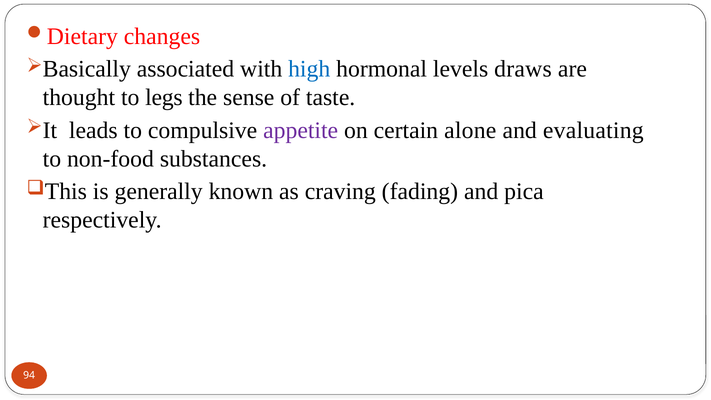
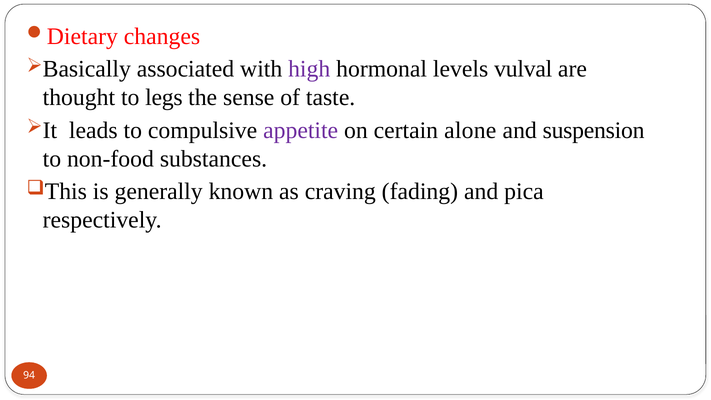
high colour: blue -> purple (309, 69)
draws: draws -> vulval (523, 69)
evaluating: evaluating -> suspension (594, 130)
